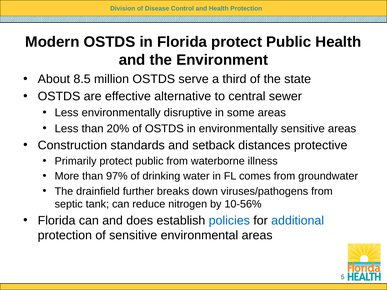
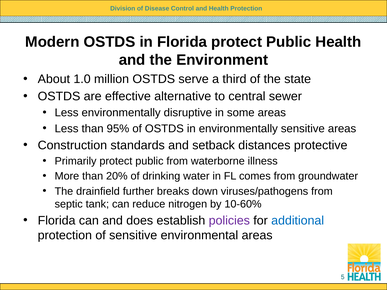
8.5: 8.5 -> 1.0 (82, 79)
20%: 20% -> 95% (118, 129)
97%: 97% -> 20% (117, 176)
10-56%: 10-56% -> 10-60% (243, 204)
policies colour: blue -> purple (229, 221)
